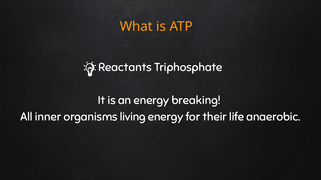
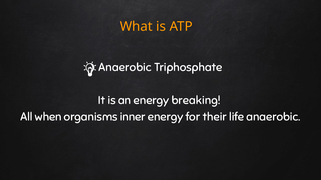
Reactants: Reactants -> Anaerobic (125, 67)
inner: inner -> when (48, 117)
living: living -> inner (133, 117)
